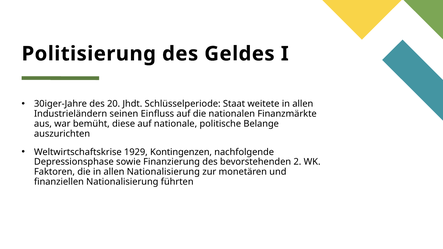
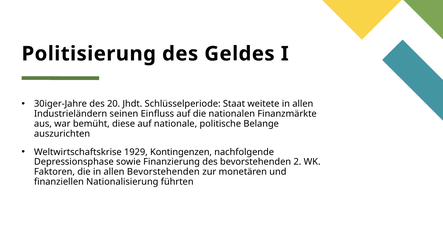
allen Nationalisierung: Nationalisierung -> Bevorstehenden (163, 172)
